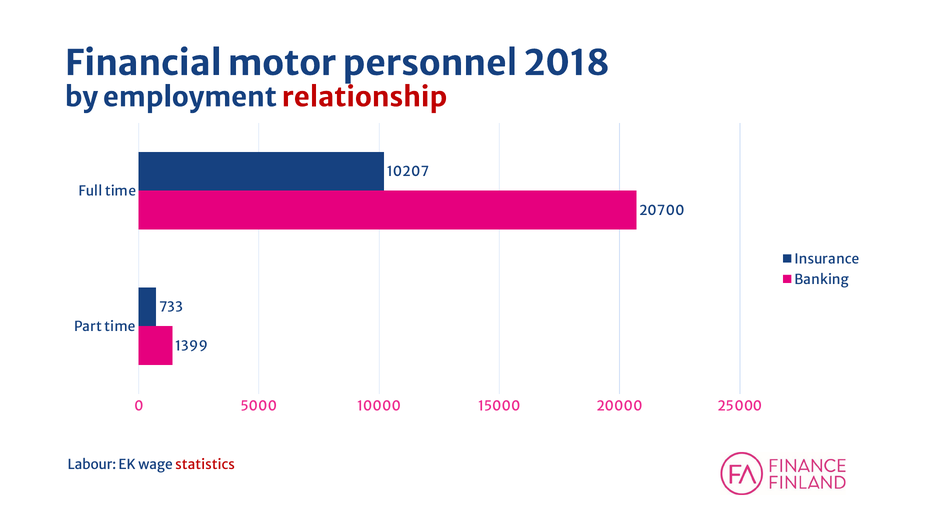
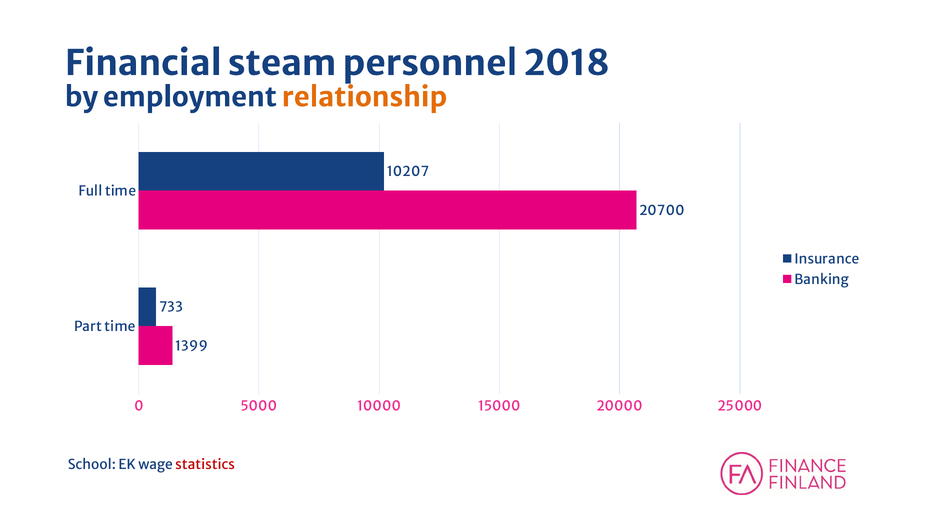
motor: motor -> steam (282, 63)
relationship colour: red -> orange (365, 97)
Labour: Labour -> School (92, 465)
